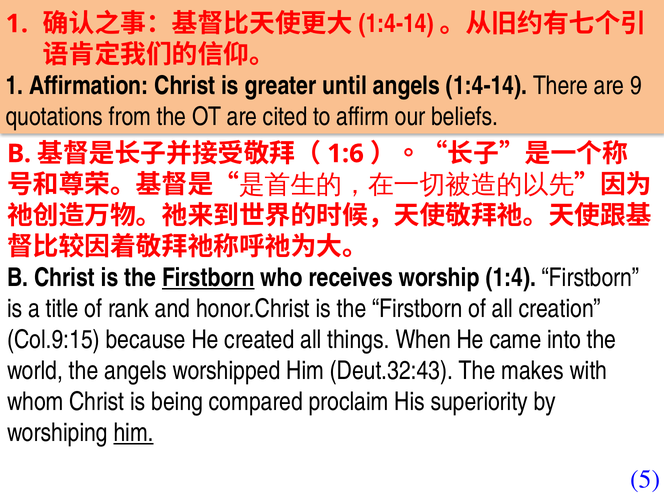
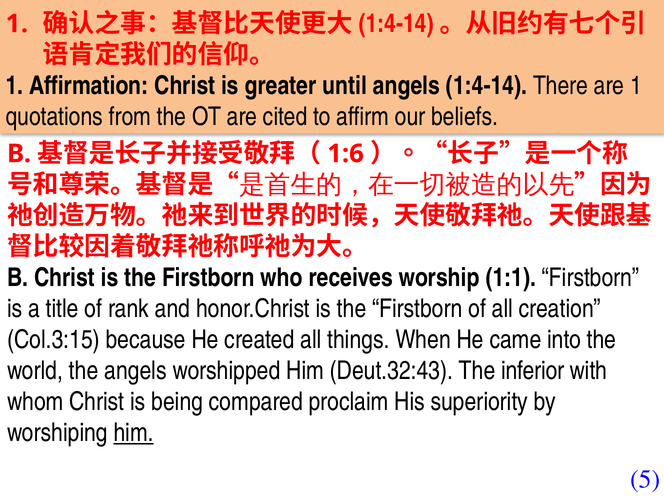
are 9: 9 -> 1 (636, 86)
Firstborn underline: present -> none (208, 278)
1:4: 1:4 -> 1:1 (511, 278)
Col.9:15: Col.9:15 -> Col.3:15 (53, 340)
makes: makes -> inferior (533, 371)
